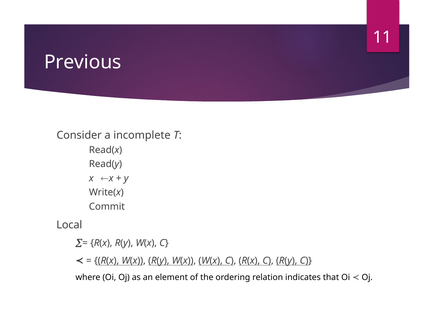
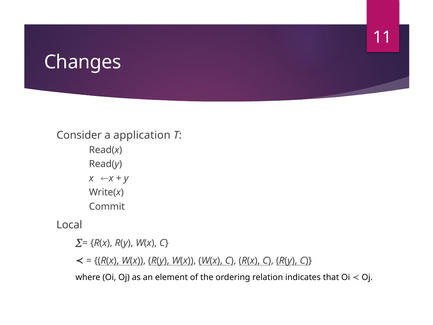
Previous: Previous -> Changes (83, 62)
incomplete: incomplete -> application (142, 135)
